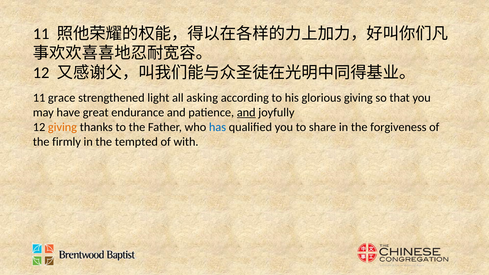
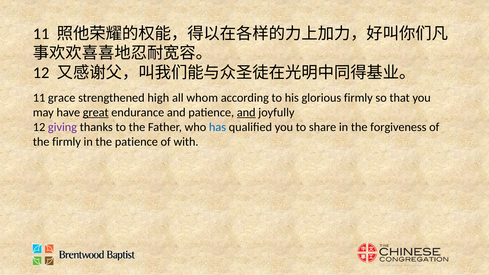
light: light -> high (158, 98)
asking: asking -> whom (202, 98)
glorious giving: giving -> firmly (358, 98)
great underline: none -> present (96, 112)
giving colour: orange -> purple (62, 127)
the tempted: tempted -> patience (136, 142)
